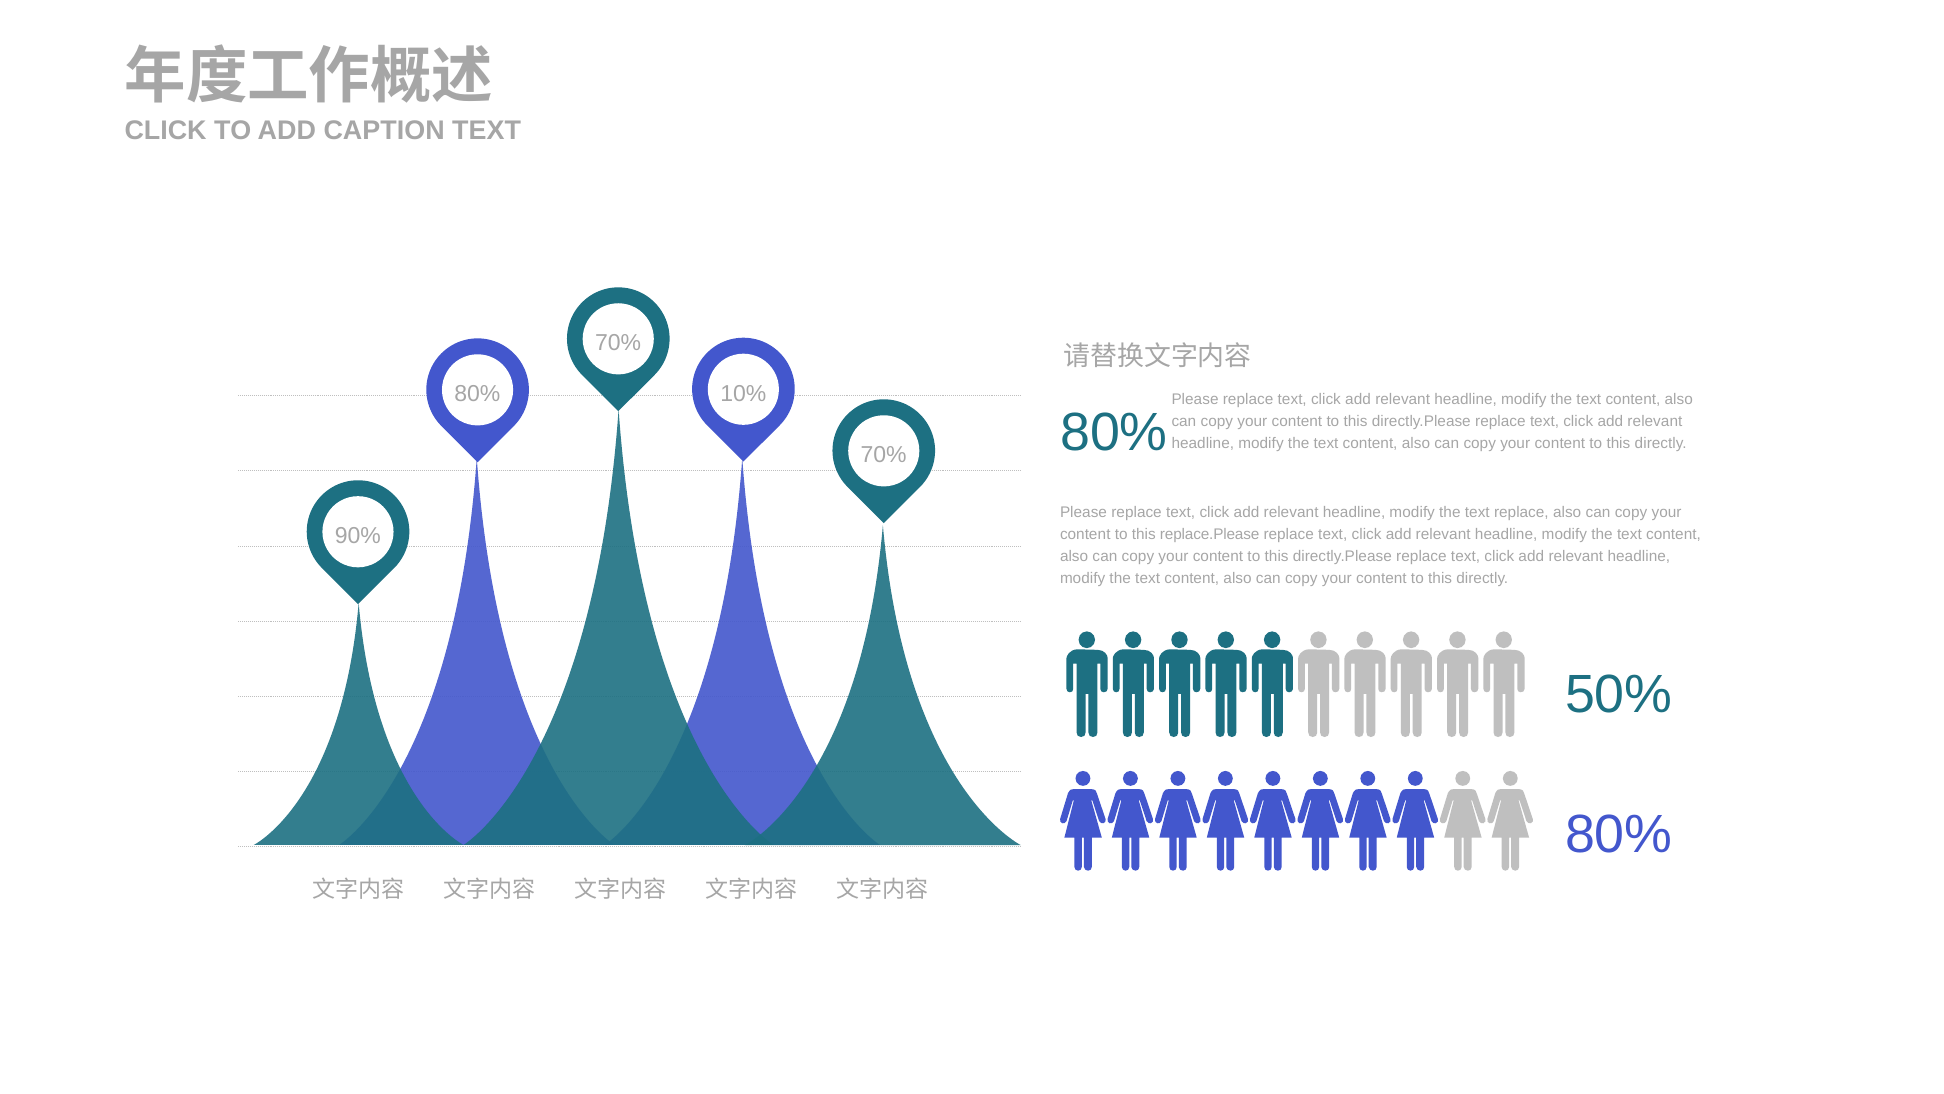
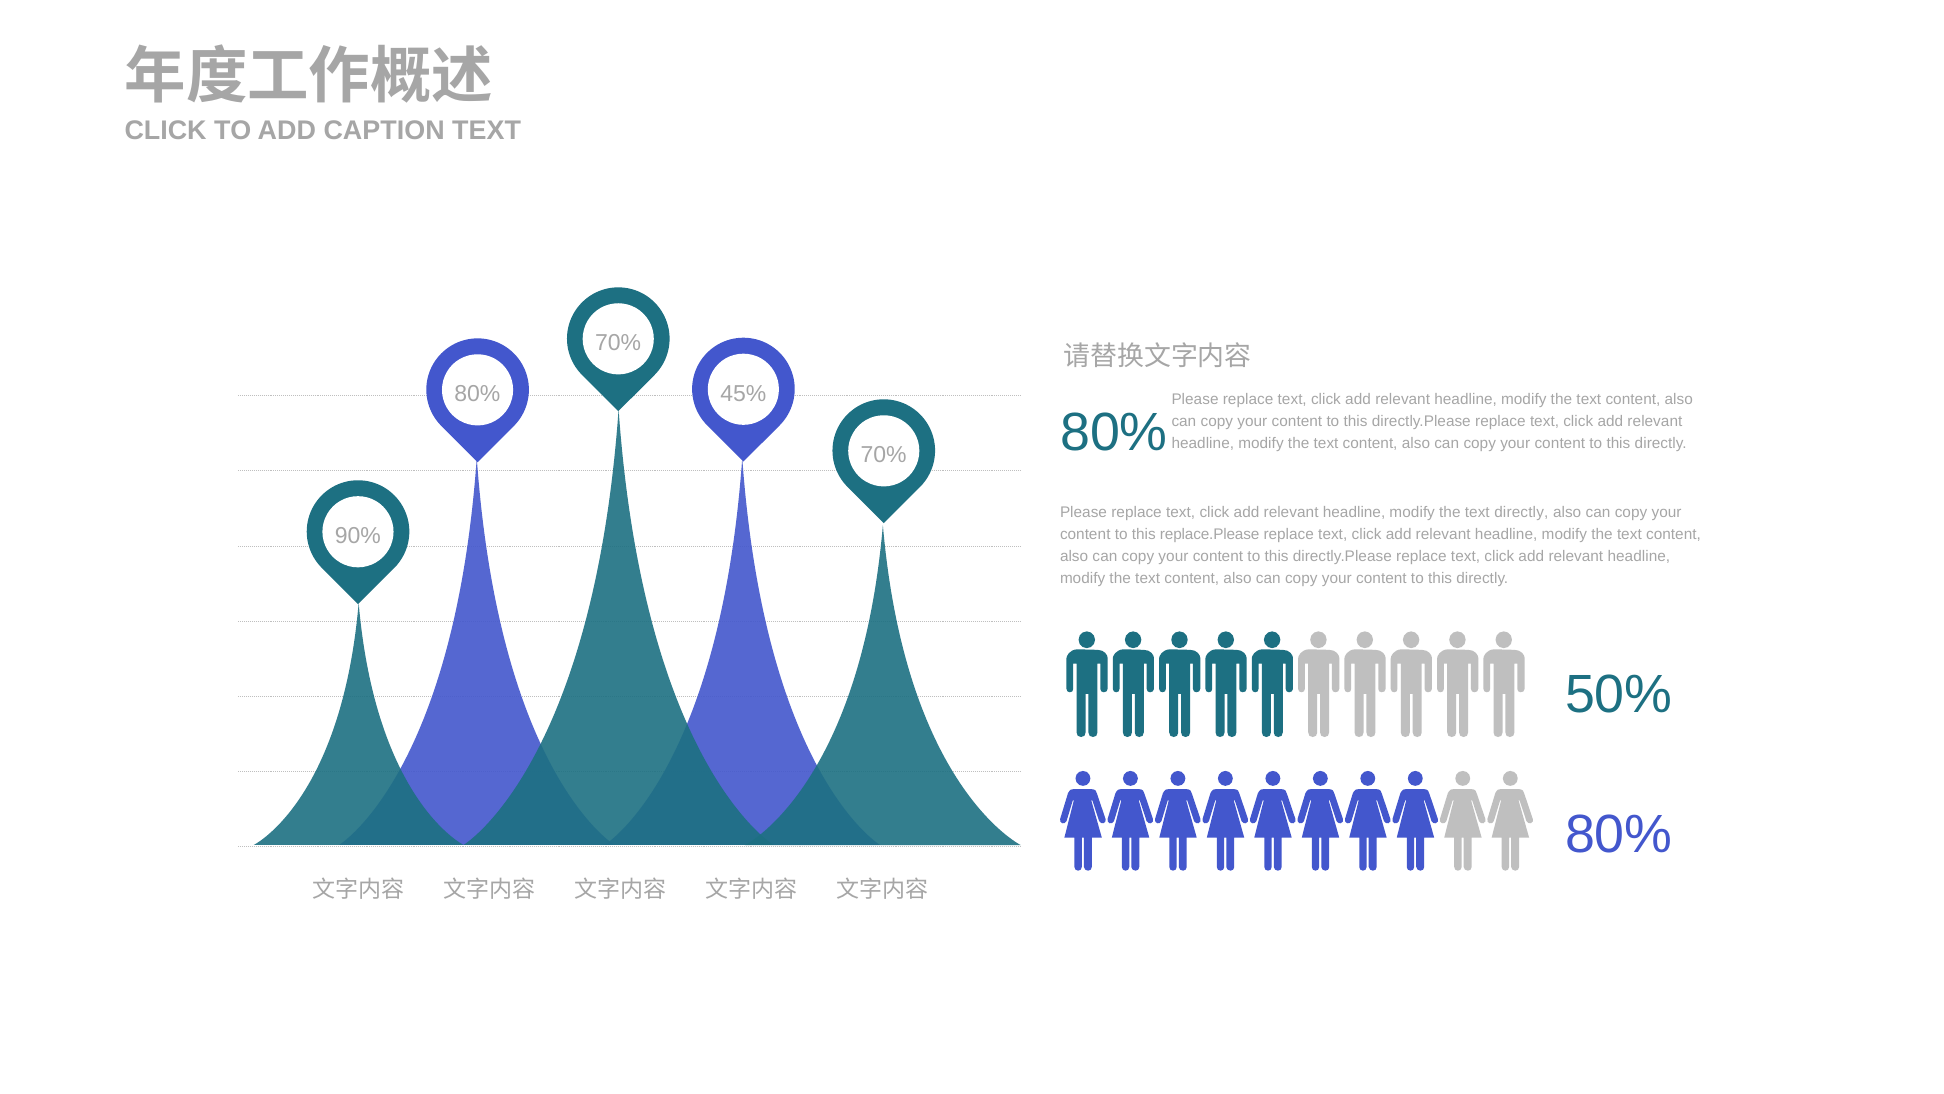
10%: 10% -> 45% (743, 393)
text replace: replace -> directly (1521, 512)
